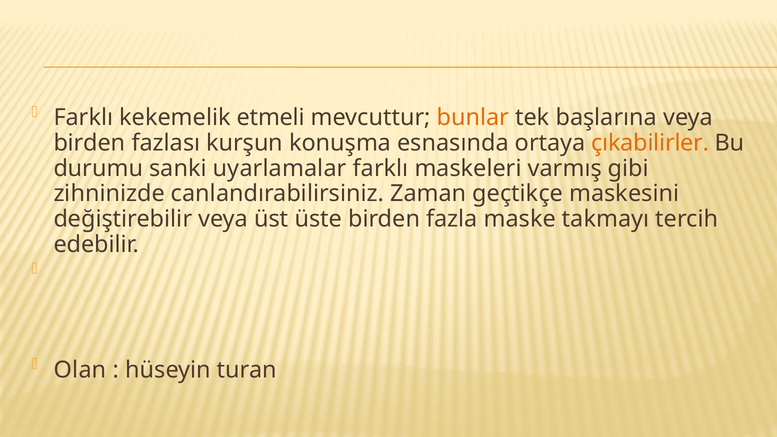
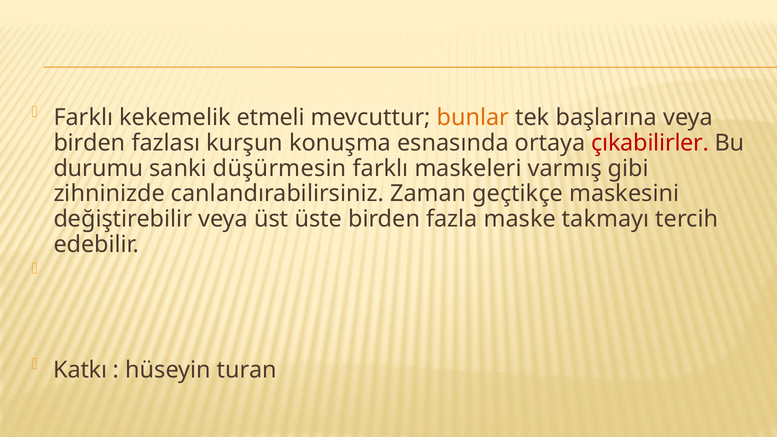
çıkabilirler colour: orange -> red (650, 143)
uyarlamalar: uyarlamalar -> düşürmesin (280, 168)
Olan: Olan -> Katkı (80, 370)
